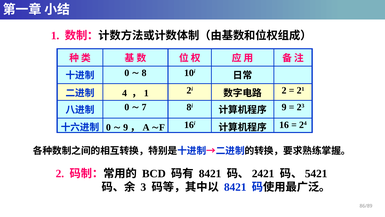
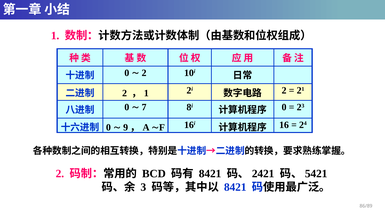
8: 8 -> 2 (144, 73)
4: 4 -> 2 (125, 93)
9: 9 -> 0 (284, 107)
